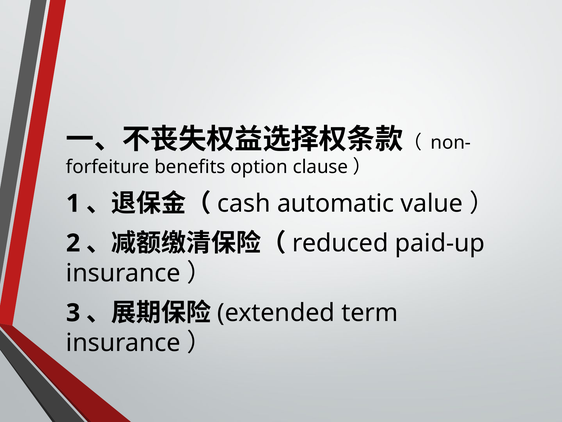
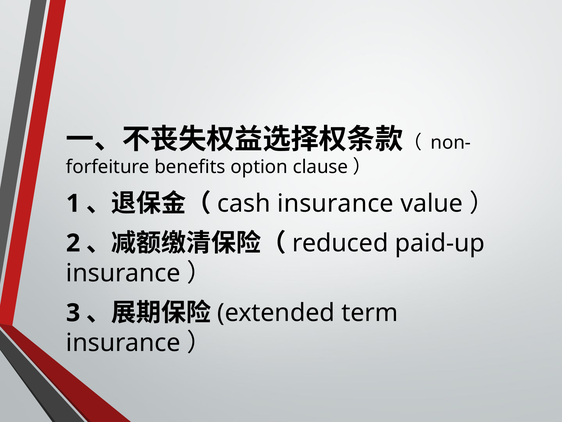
automatic: automatic -> insurance (335, 203)
